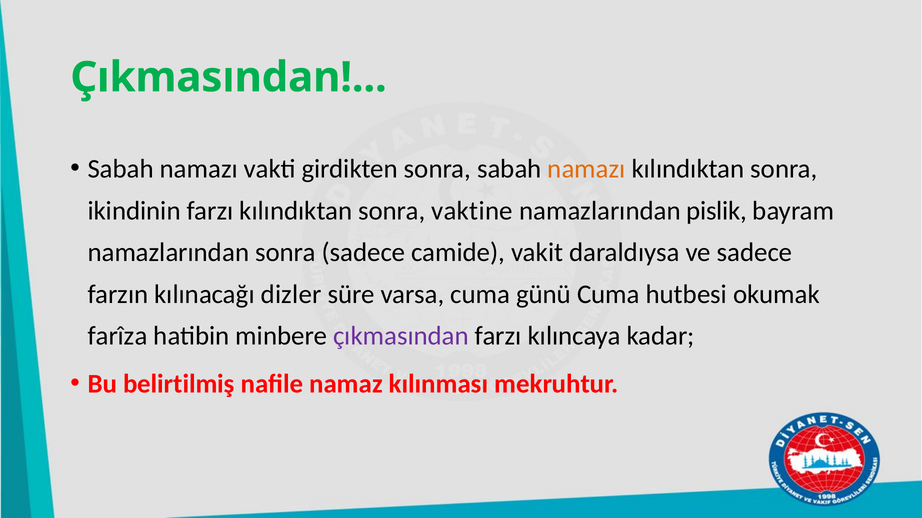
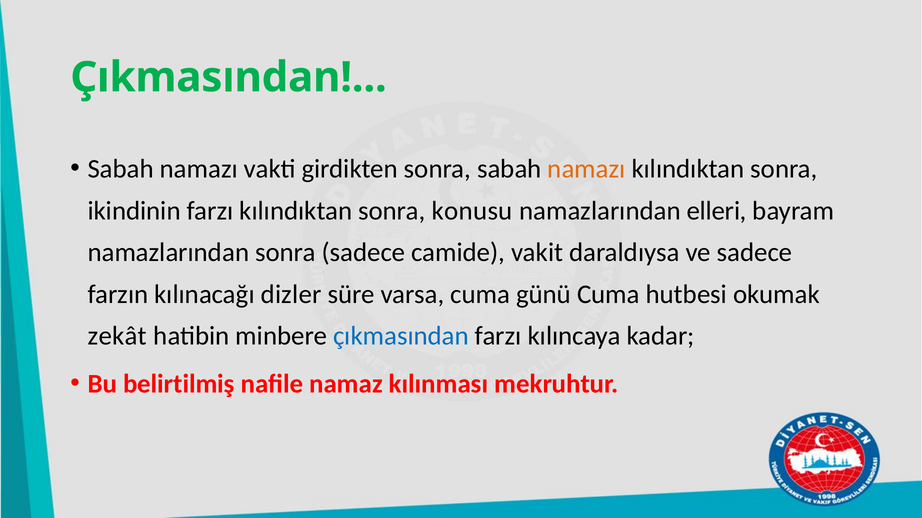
vaktine: vaktine -> konusu (472, 211)
pislik: pislik -> elleri (717, 211)
farîza: farîza -> zekât (117, 336)
çıkmasından colour: purple -> blue (401, 336)
